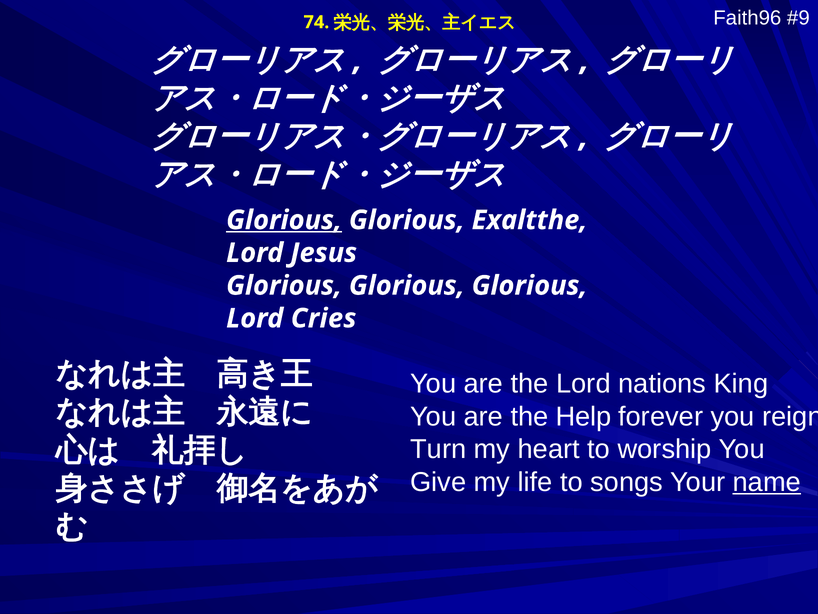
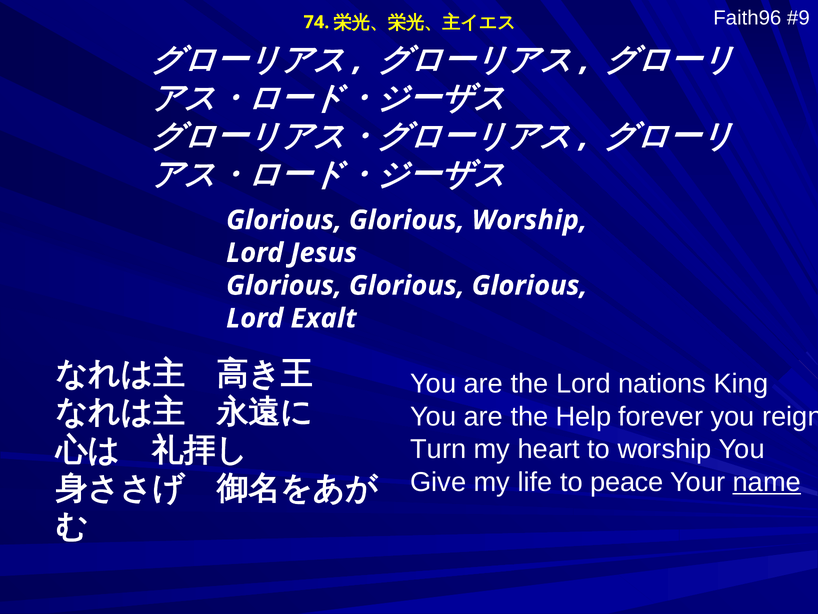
Glorious underline: present -> none (284, 220)
Glorious Exaltthe: Exaltthe -> Worship (529, 220)
Cries: Cries -> Exalt (324, 318)
songs: songs -> peace (627, 482)
